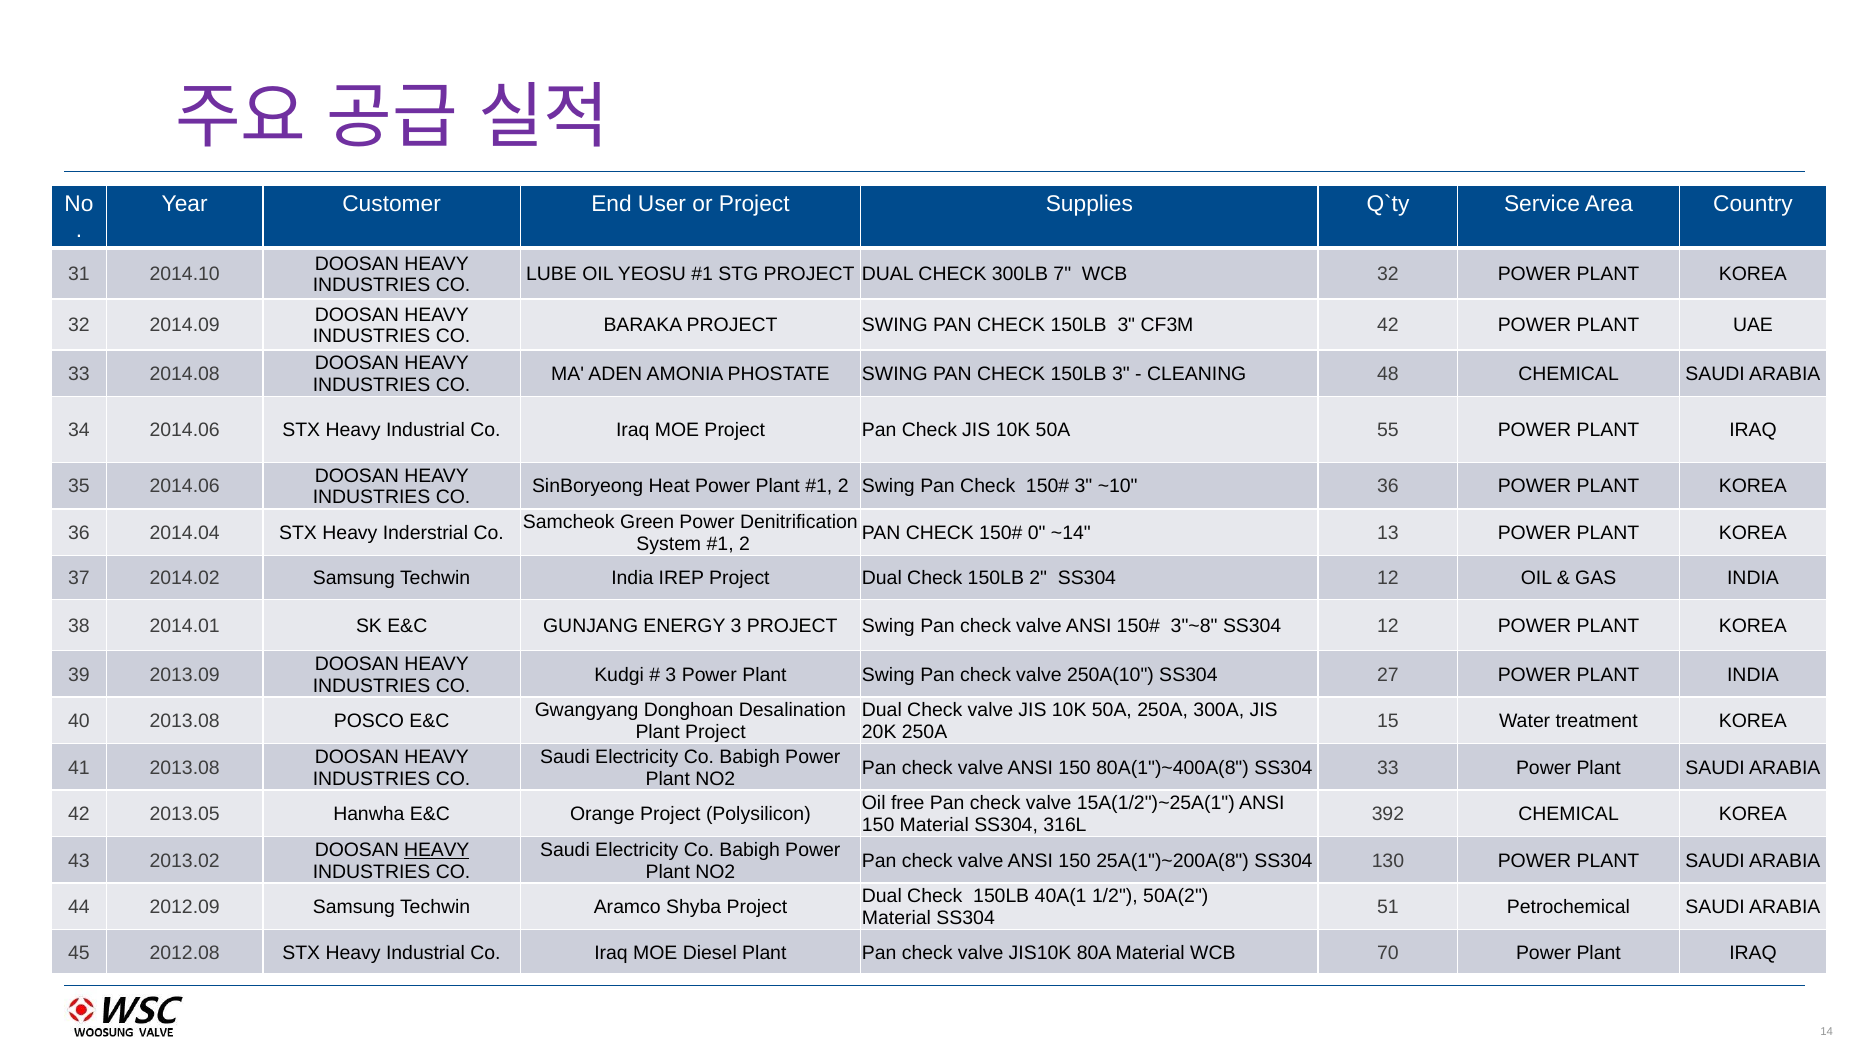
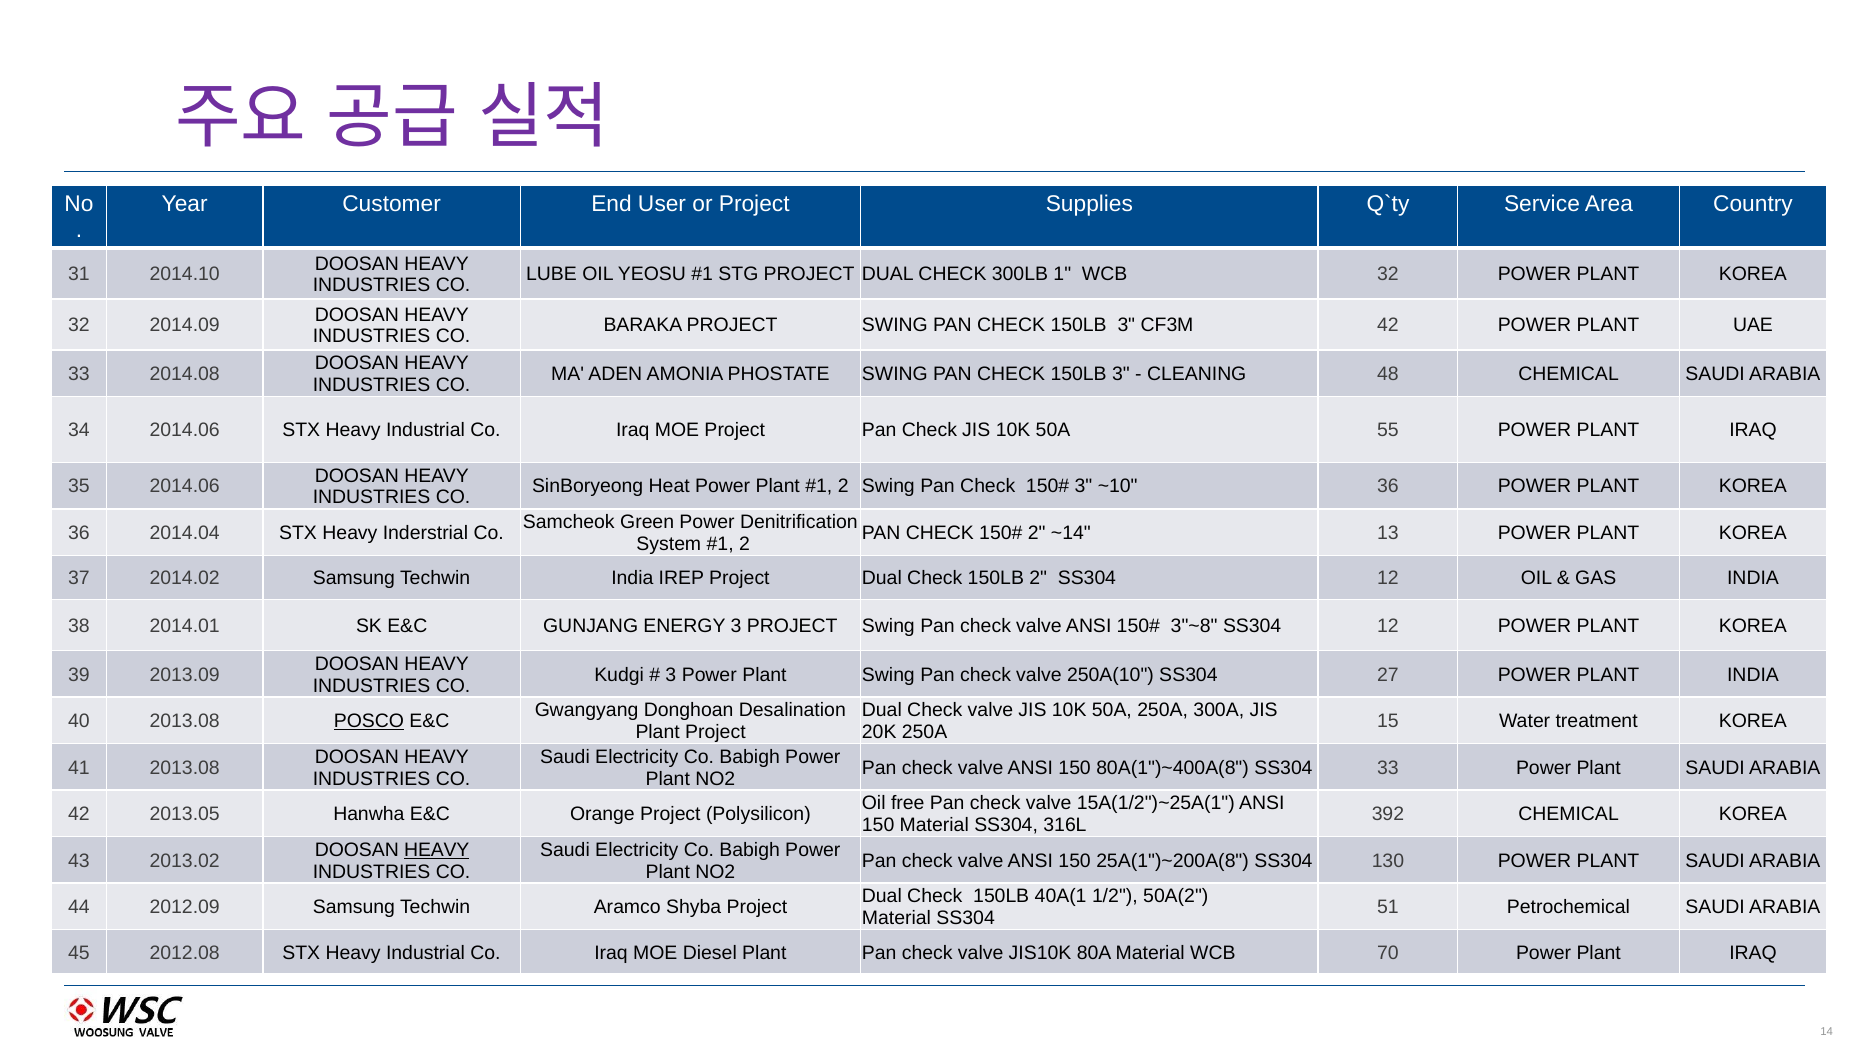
7: 7 -> 1 (1062, 275)
0: 0 -> 2 (1037, 533)
POSCO underline: none -> present (369, 721)
